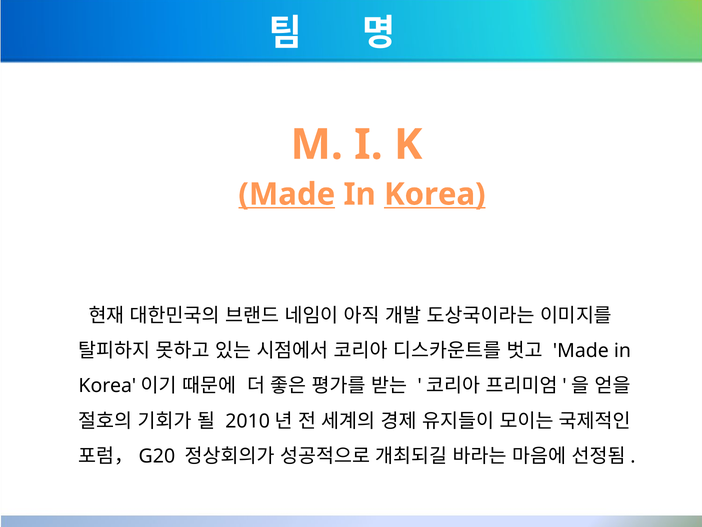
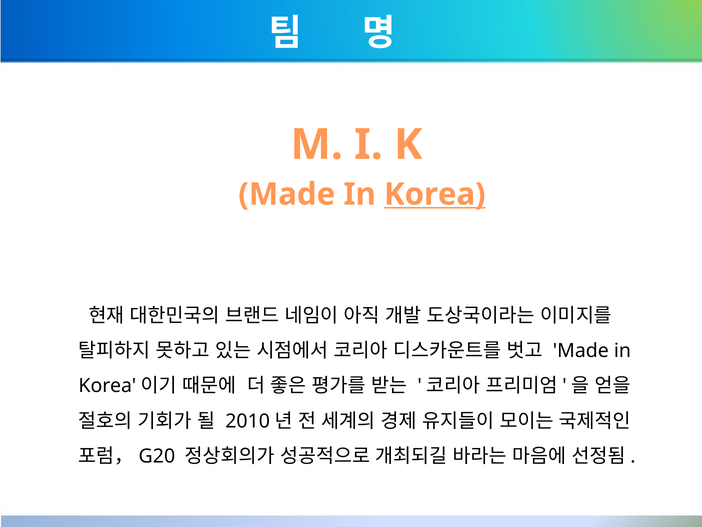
Made underline: present -> none (287, 194)
